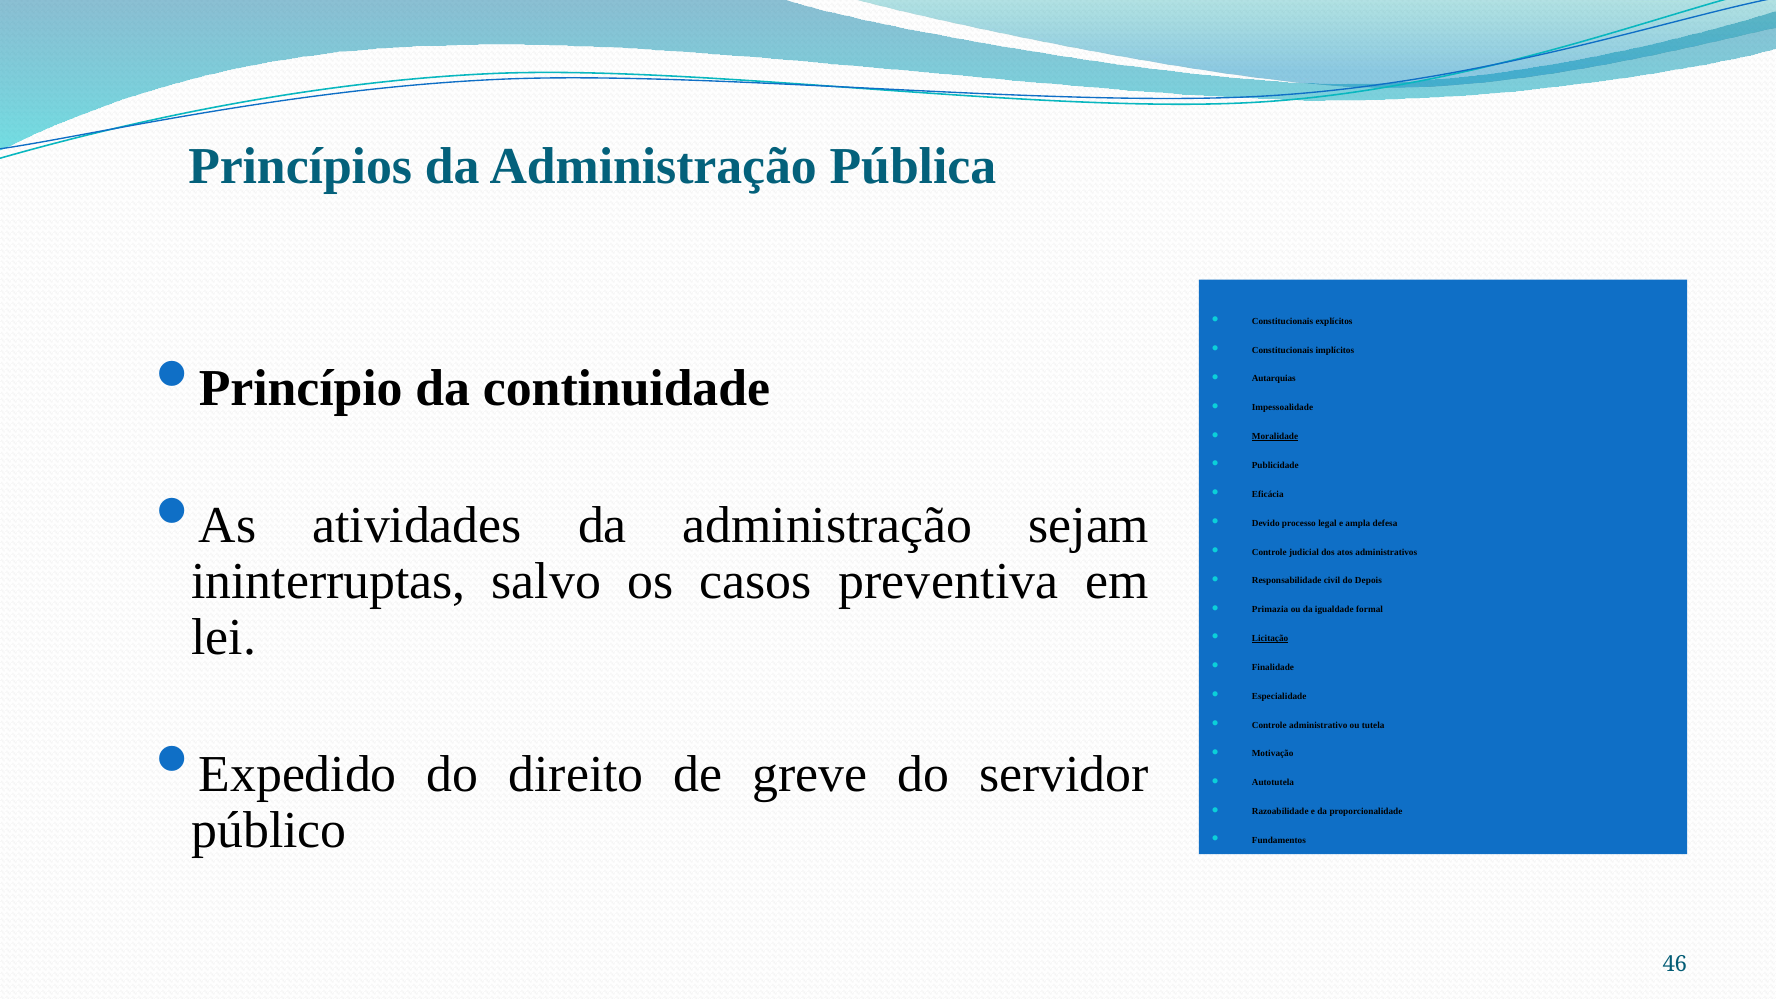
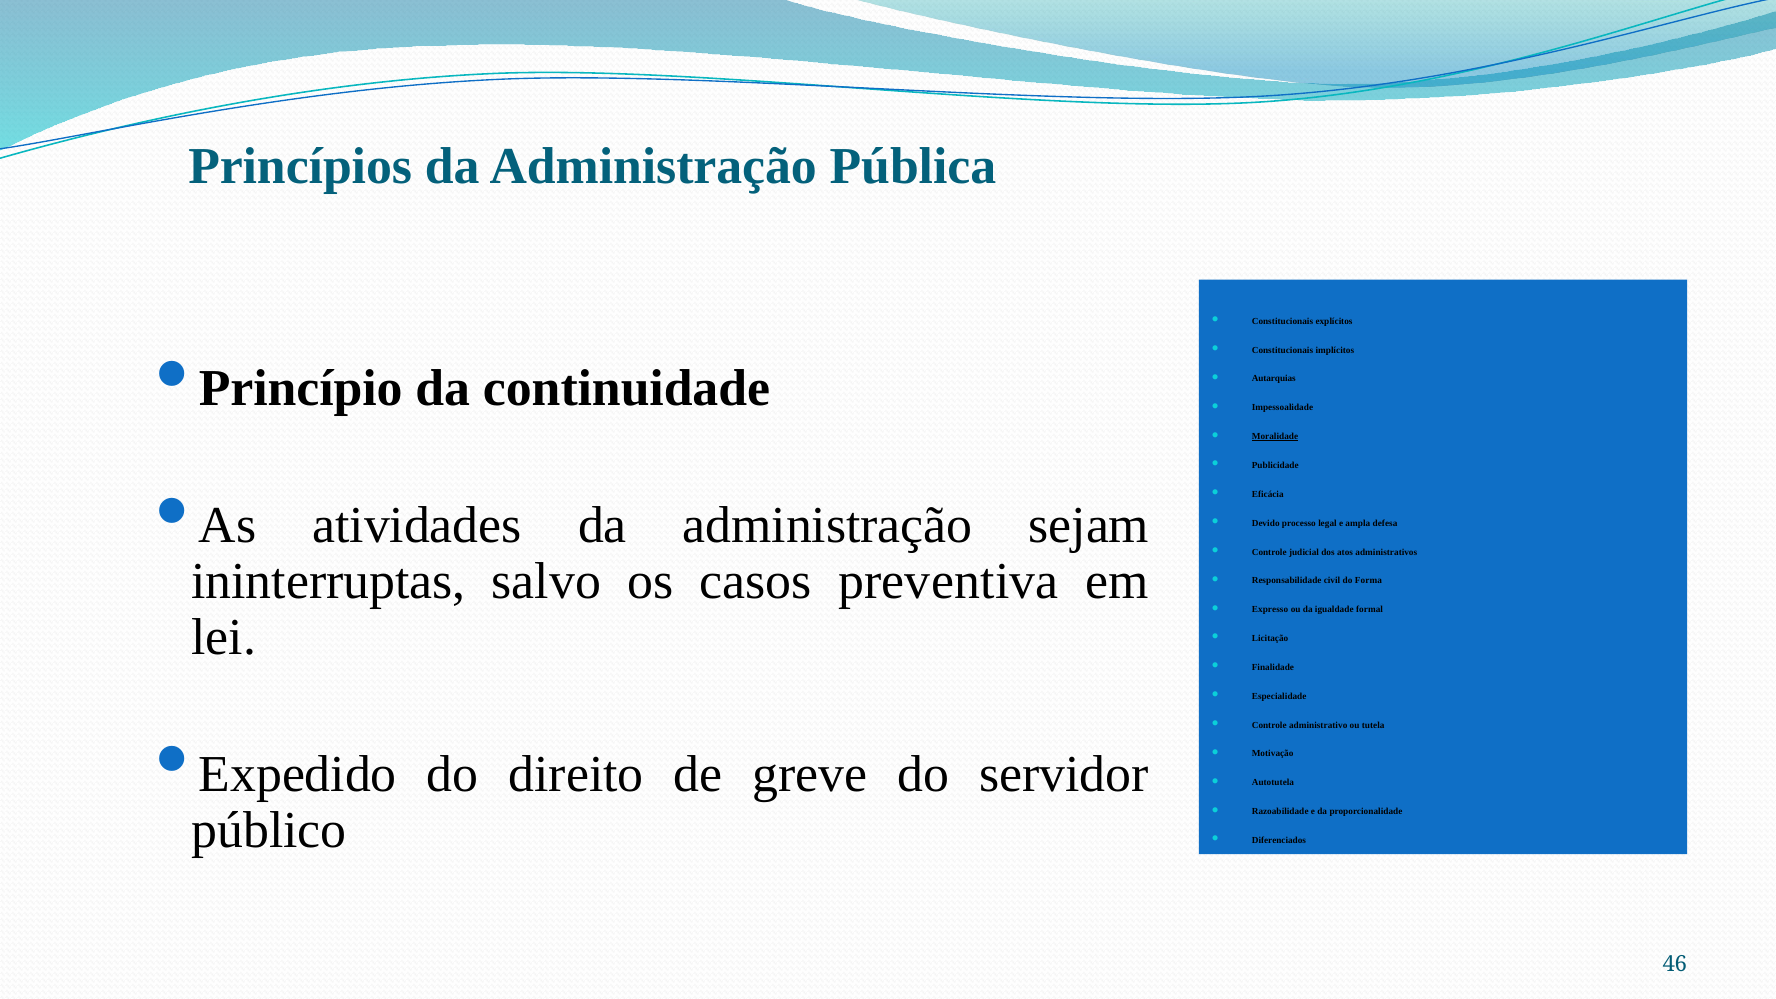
Depois: Depois -> Forma (1368, 581)
Primazia: Primazia -> Expresso (1270, 610)
Licitação underline: present -> none (1270, 639)
Fundamentos: Fundamentos -> Diferenciados (1279, 840)
